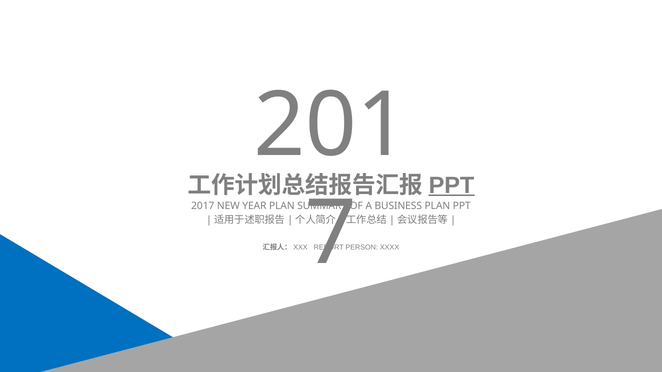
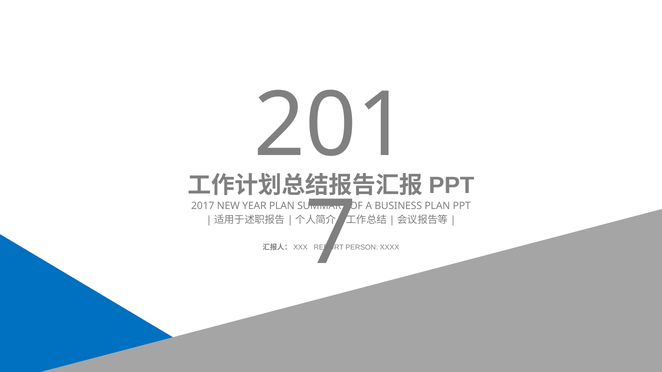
PPT underline: present -> none (451, 186)
